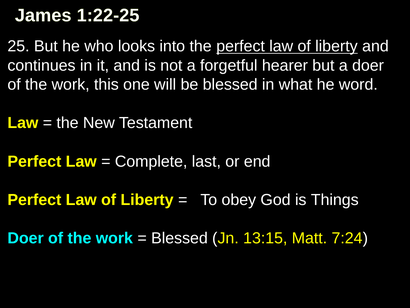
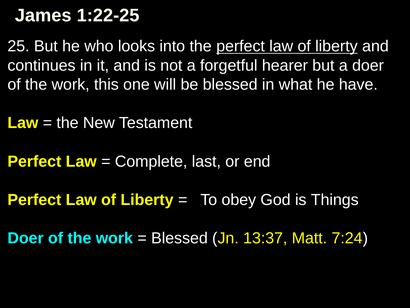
word: word -> have (358, 85)
13:15: 13:15 -> 13:37 (265, 238)
